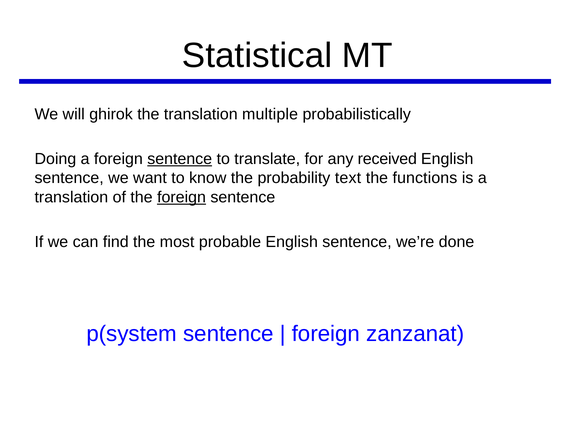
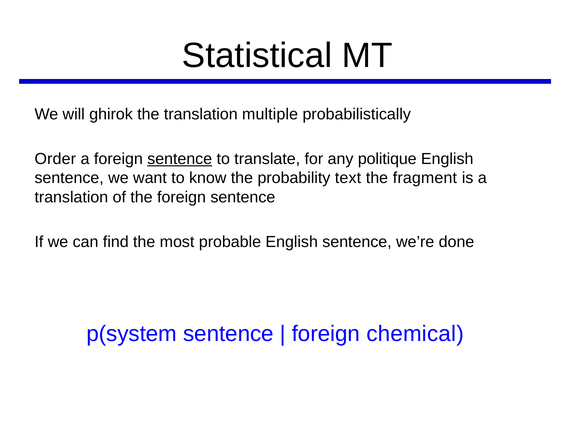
Doing: Doing -> Order (55, 159)
received: received -> politique (387, 159)
functions: functions -> fragment (425, 178)
foreign underline: present -> none (182, 197)
zanzanat: zanzanat -> chemical (415, 334)
